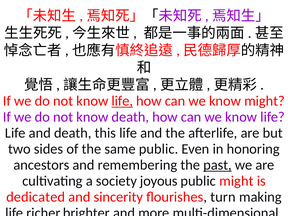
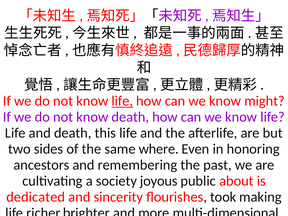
same public: public -> where (159, 149)
past underline: present -> none (217, 165)
public might: might -> about (236, 181)
turn: turn -> took (223, 197)
